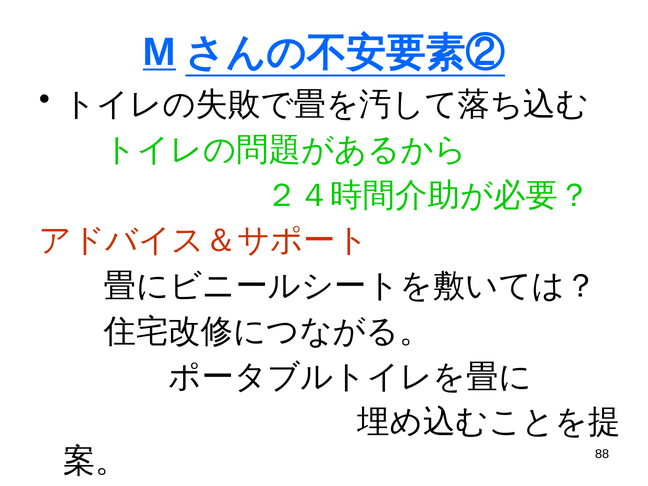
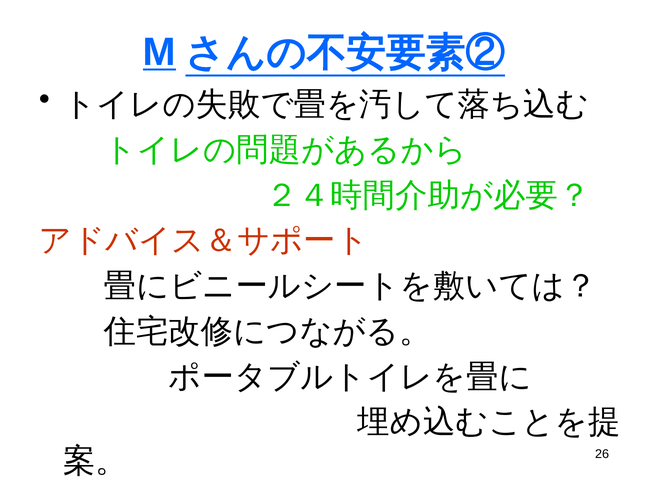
88: 88 -> 26 (602, 454)
